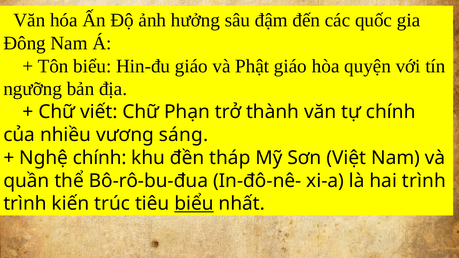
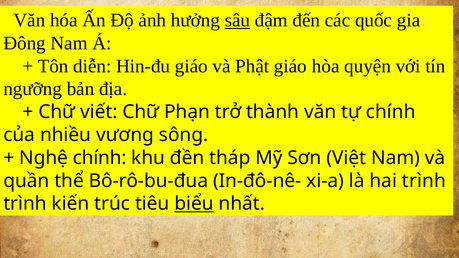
sâu underline: none -> present (237, 20)
Tôn biểu: biểu -> diễn (92, 66)
sáng: sáng -> sông (184, 135)
